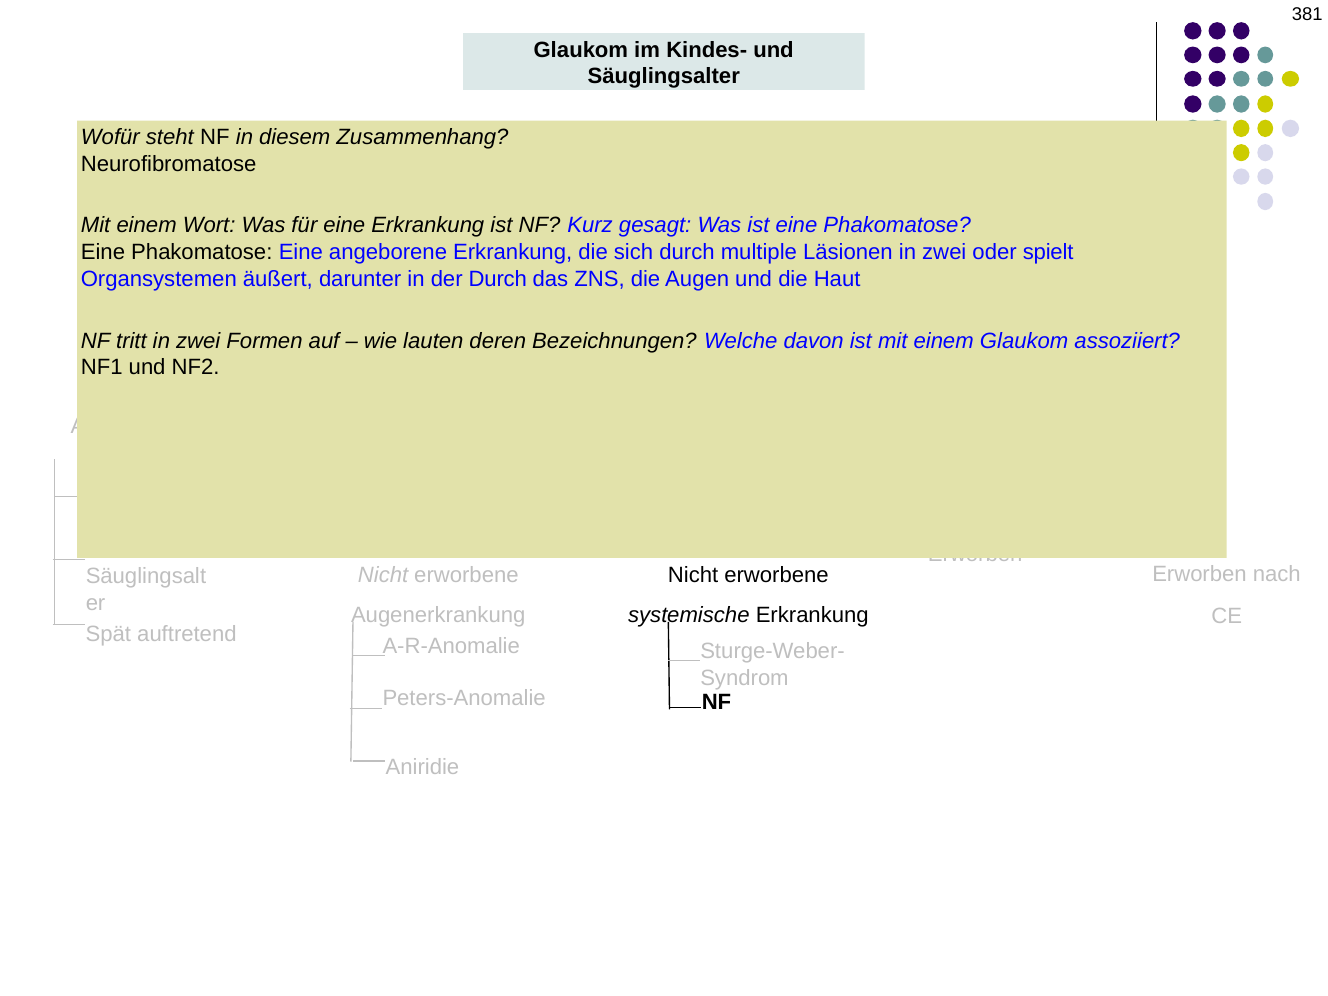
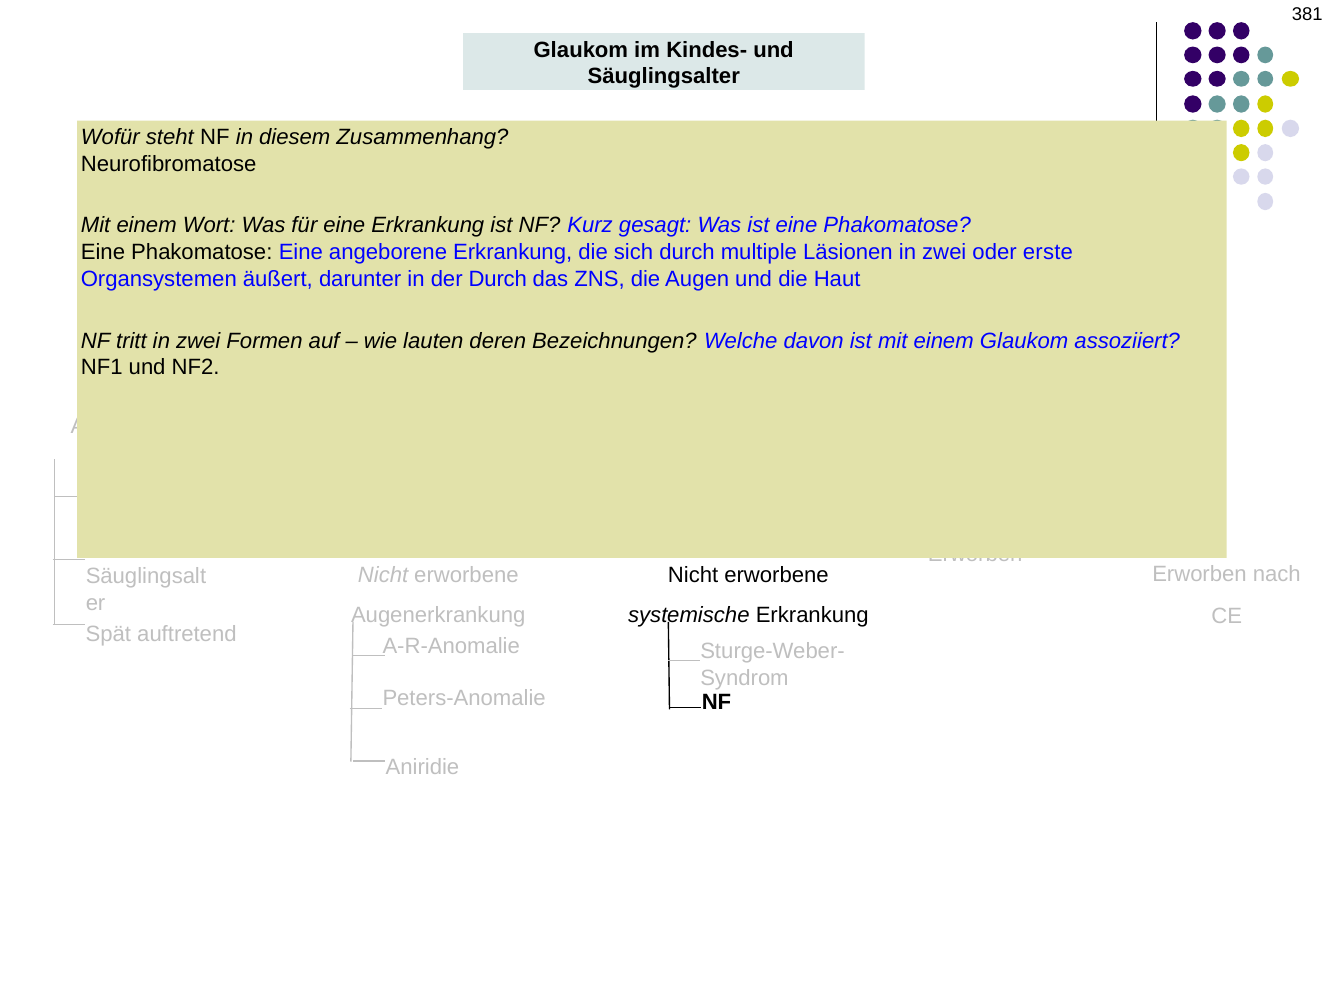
spielt: spielt -> erste (1048, 252)
